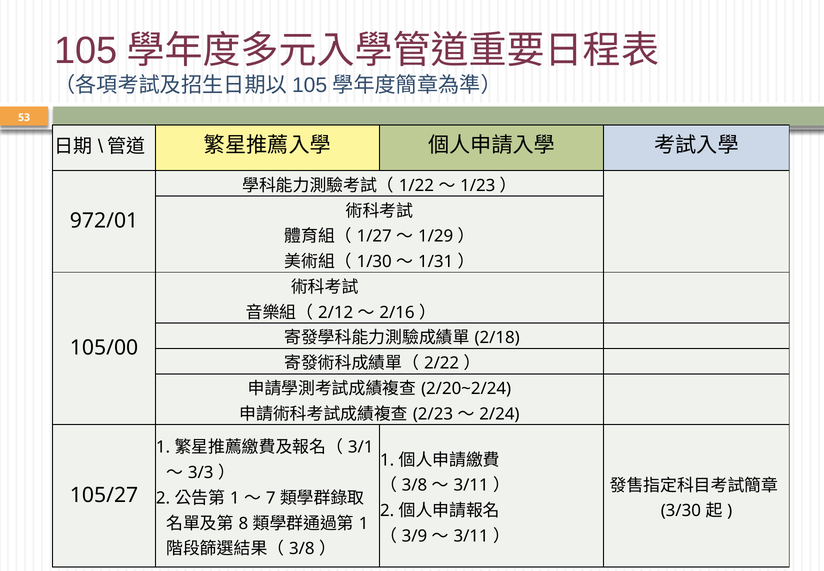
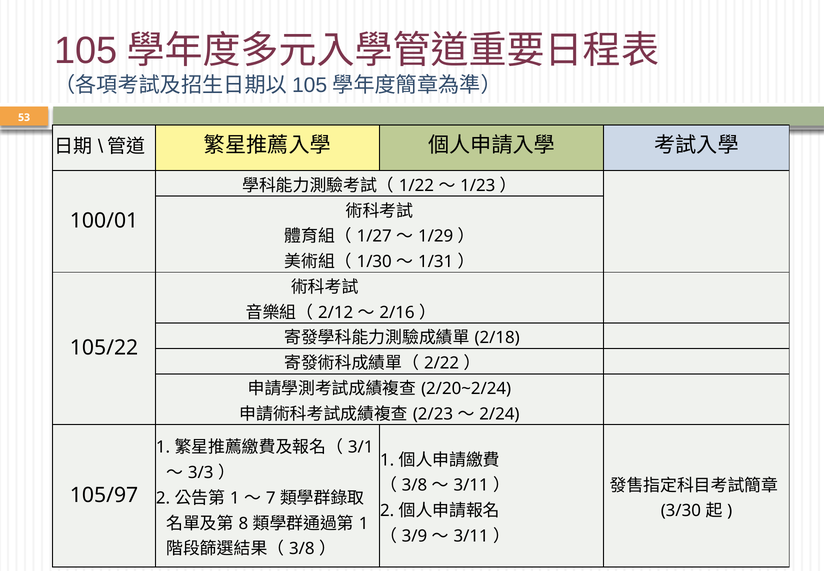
972/01: 972/01 -> 100/01 (104, 221)
105/00: 105/00 -> 105/22 (104, 348)
105/27: 105/27 -> 105/97 (104, 495)
